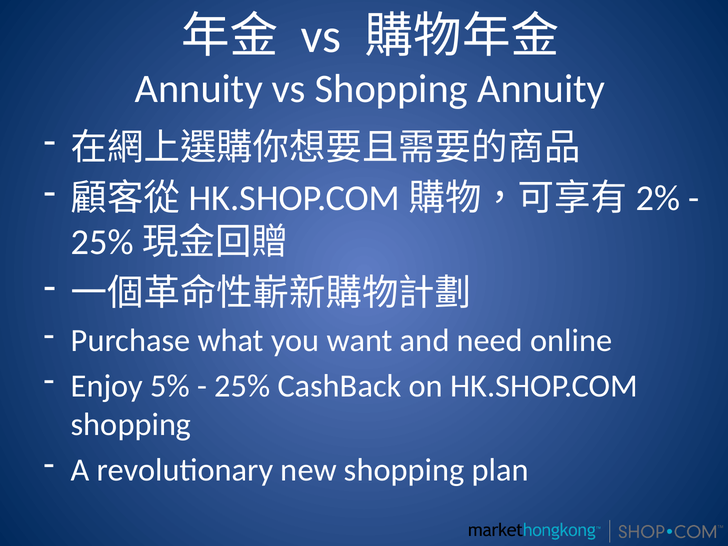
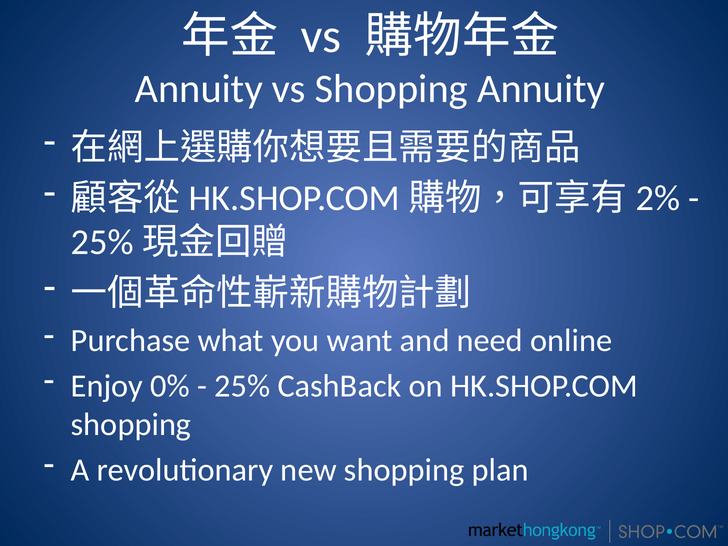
5%: 5% -> 0% (170, 386)
